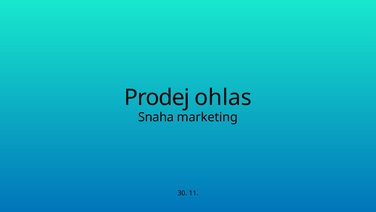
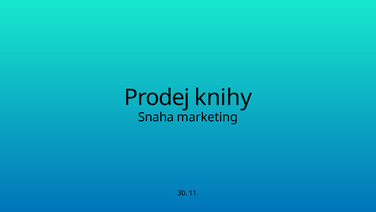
ohlas: ohlas -> knihy (223, 97)
